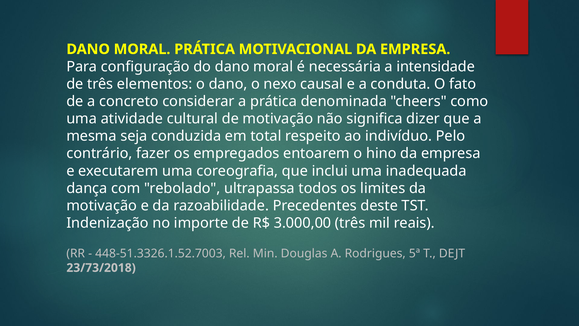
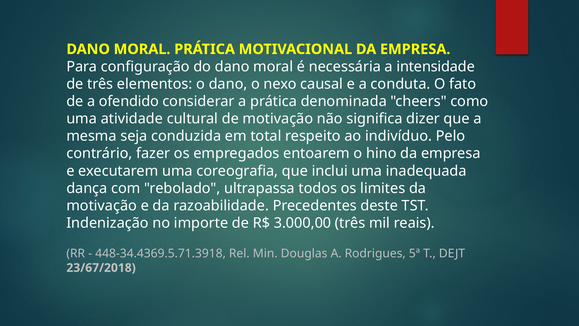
concreto: concreto -> ofendido (129, 101)
448-51.3326.1.52.7003: 448-51.3326.1.52.7003 -> 448-34.4369.5.71.3918 (161, 253)
23/73/2018: 23/73/2018 -> 23/67/2018 (101, 268)
